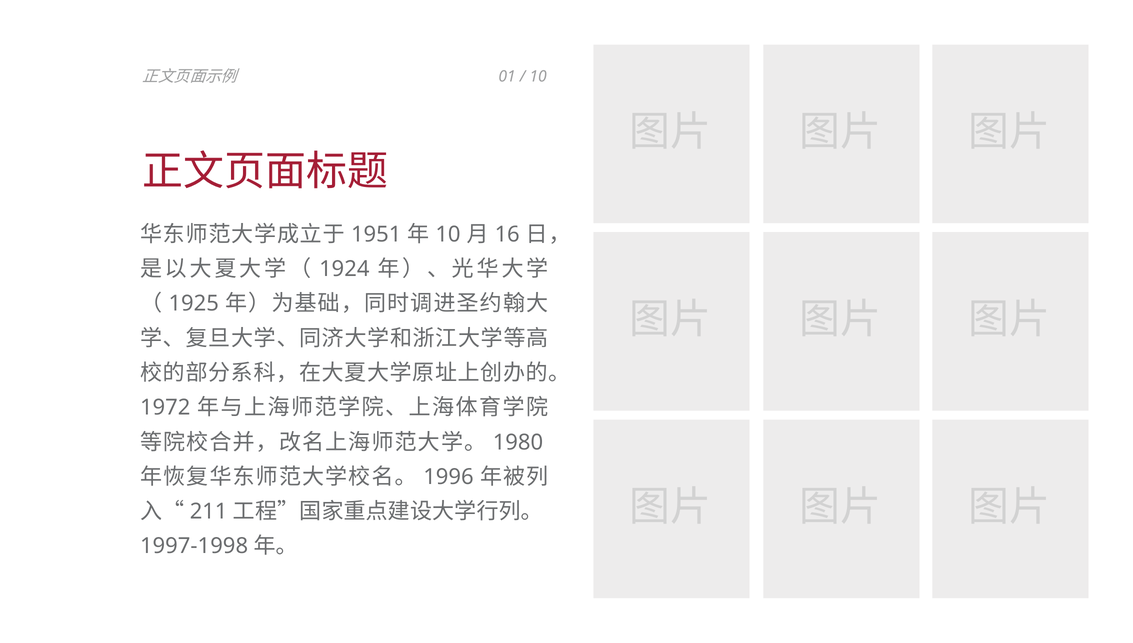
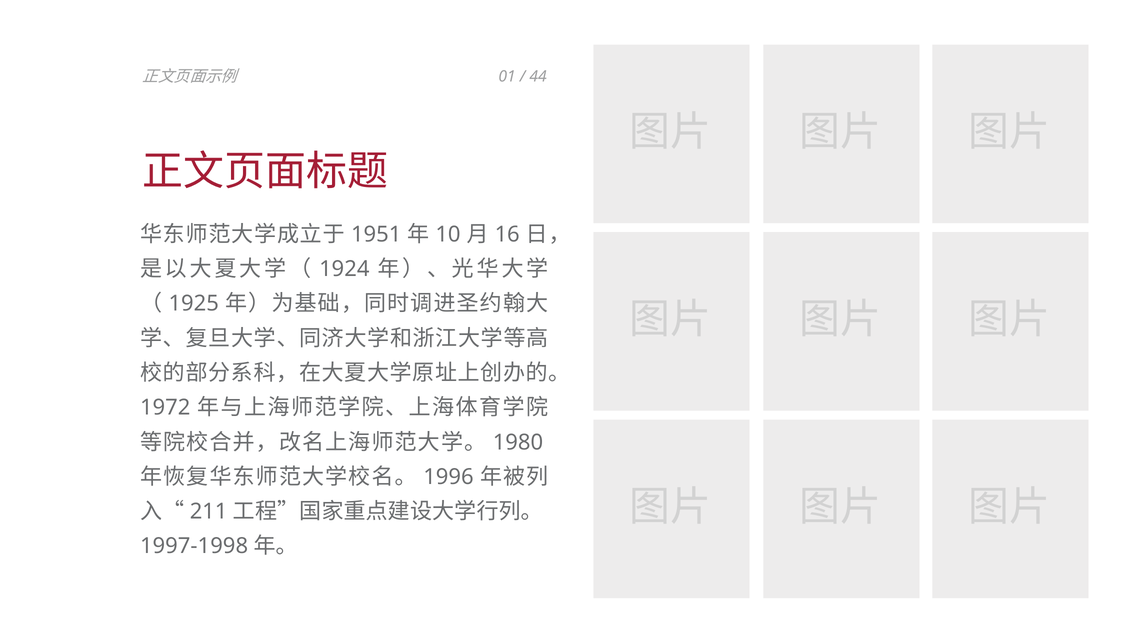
10: 10 -> 44 (538, 77)
